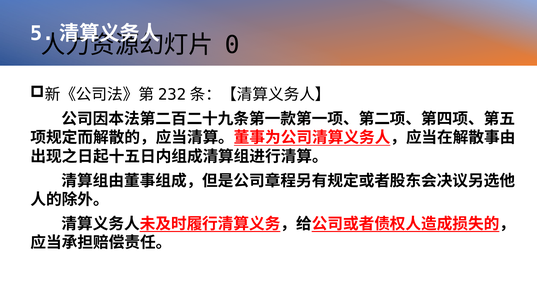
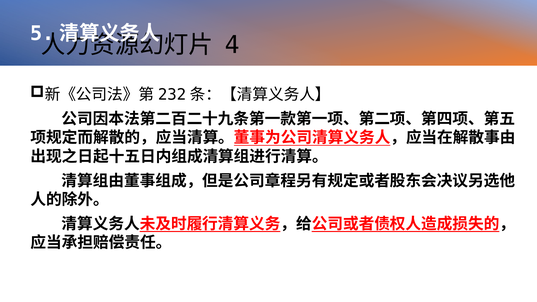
0: 0 -> 4 (232, 45)
